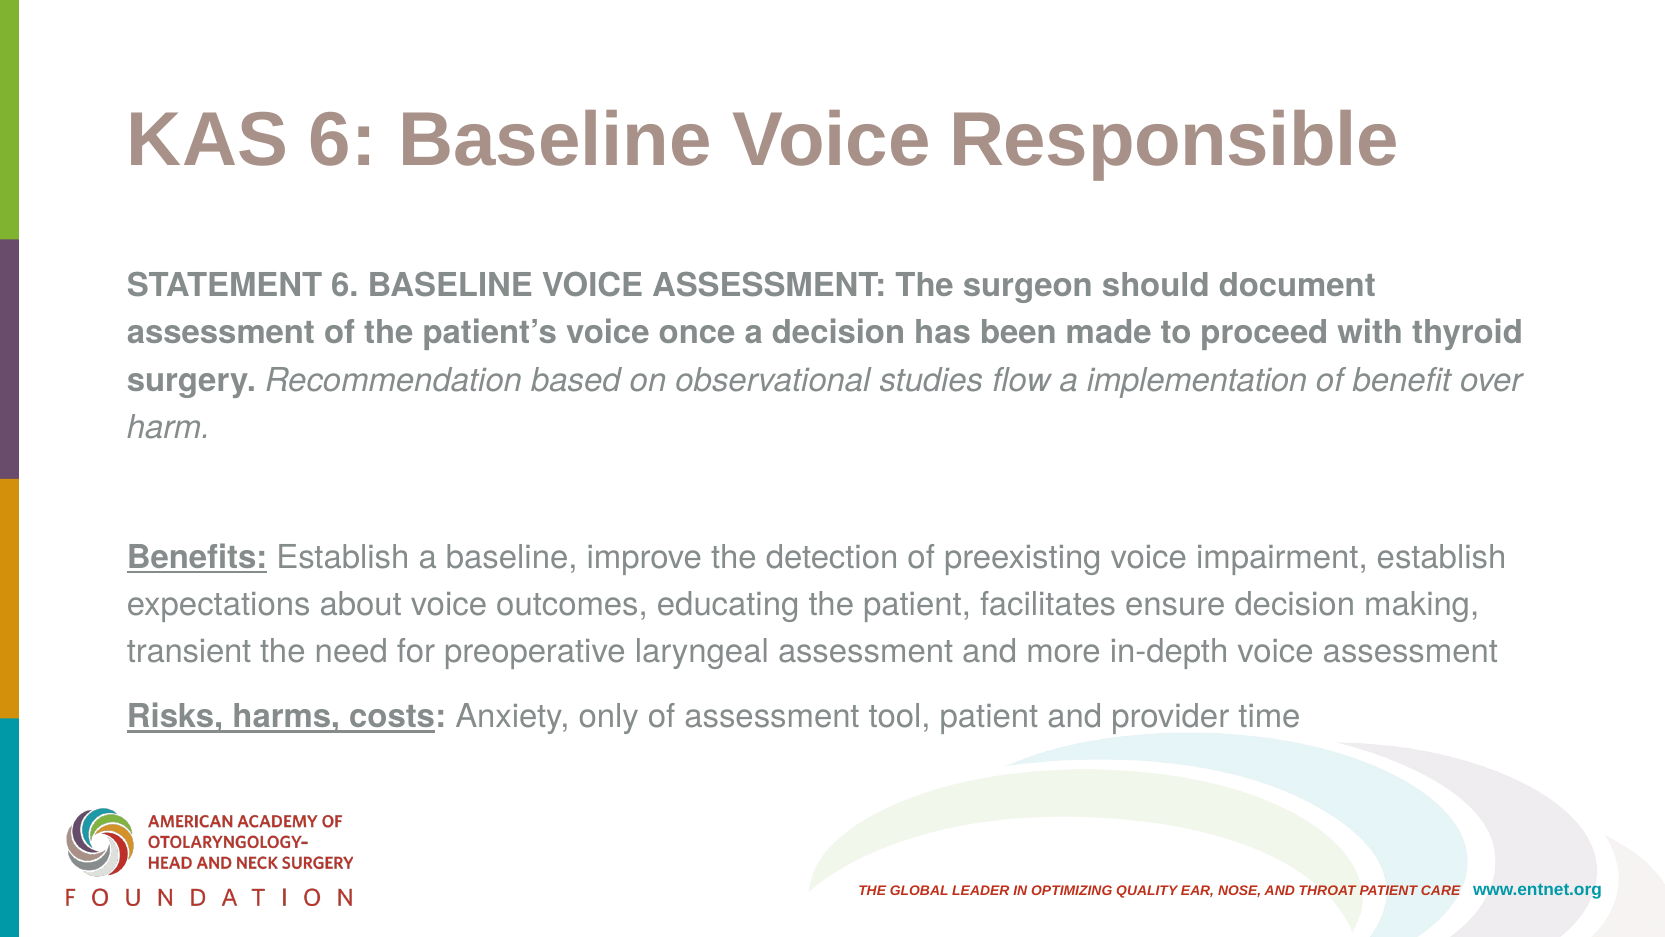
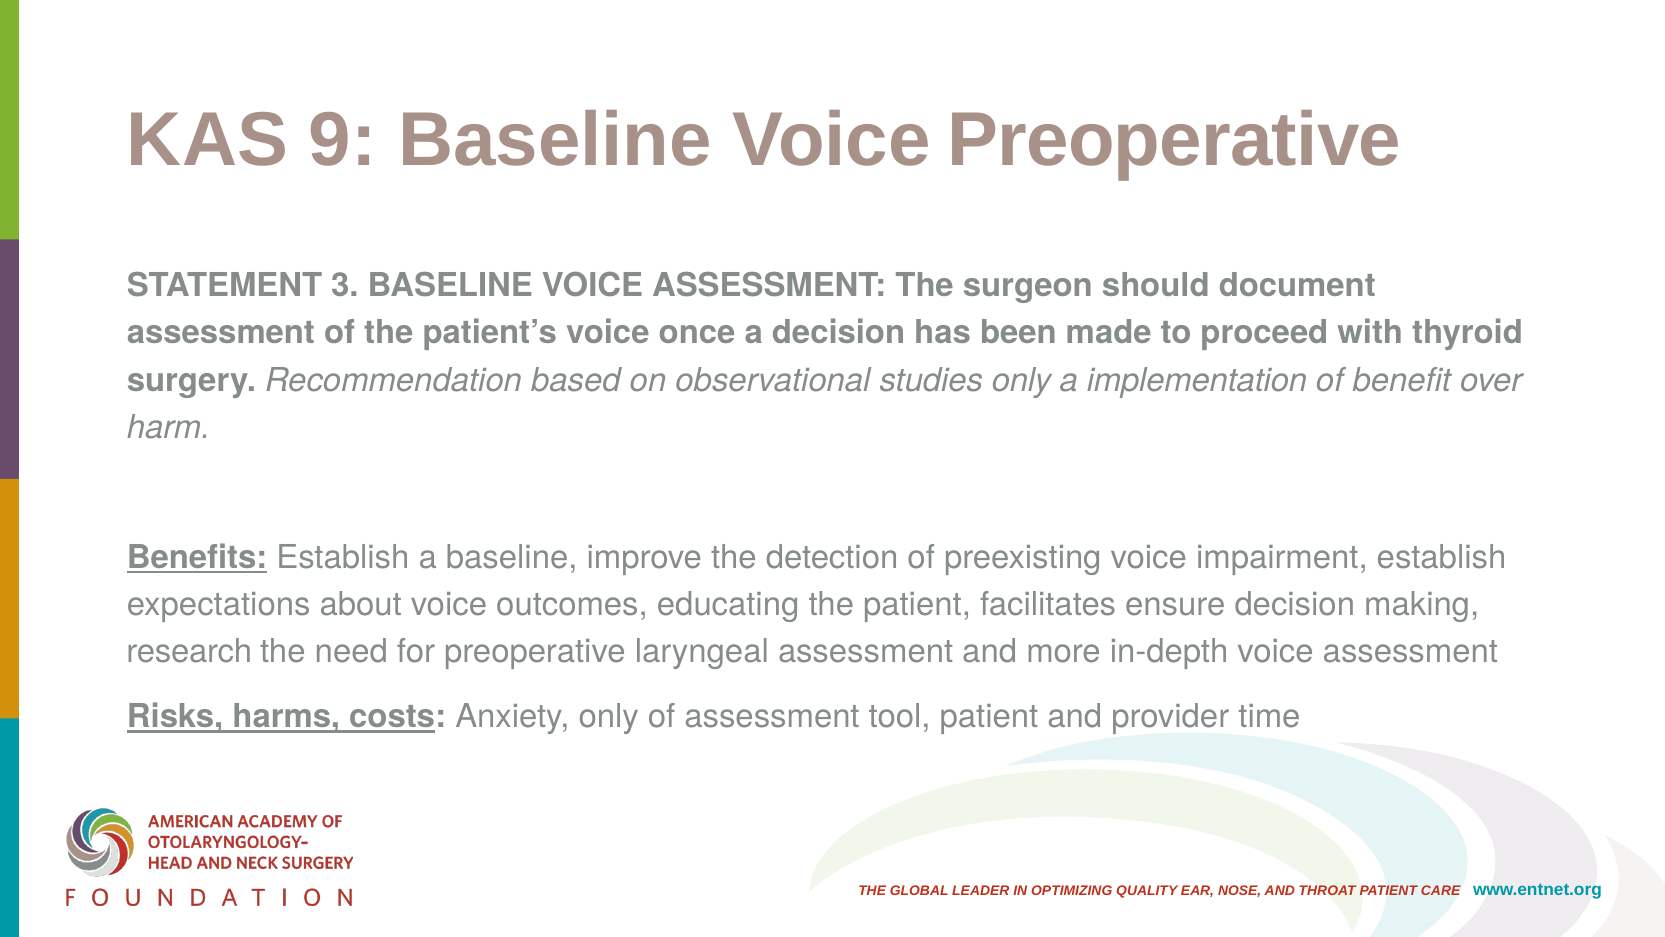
KAS 6: 6 -> 9 (343, 140)
Voice Responsible: Responsible -> Preoperative (1174, 140)
STATEMENT 6: 6 -> 3 (345, 285)
studies flow: flow -> only (1022, 380)
transient: transient -> research (189, 652)
